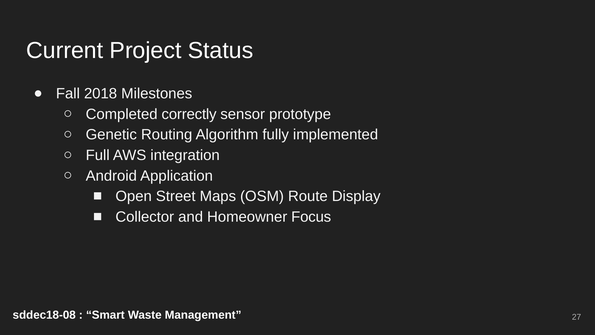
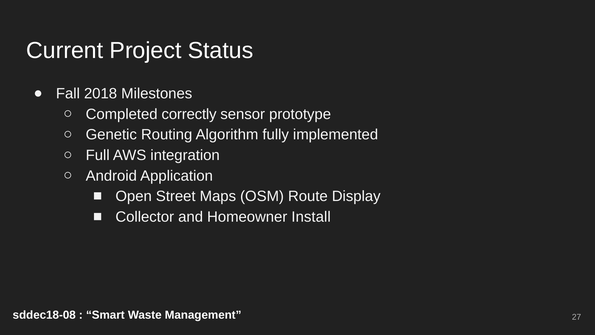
Focus: Focus -> Install (311, 217)
